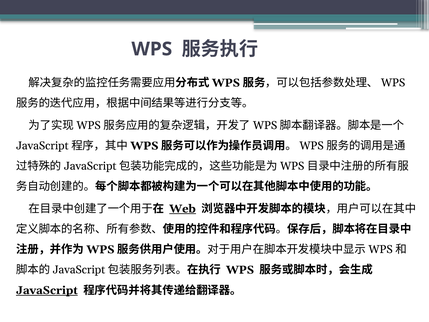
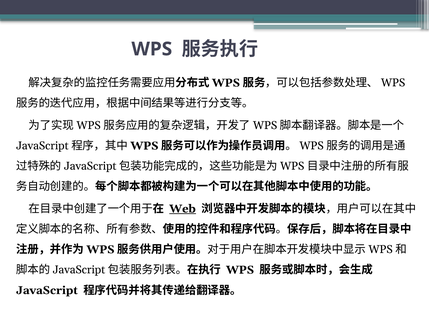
JavaScript underline: present -> none (47, 290)
